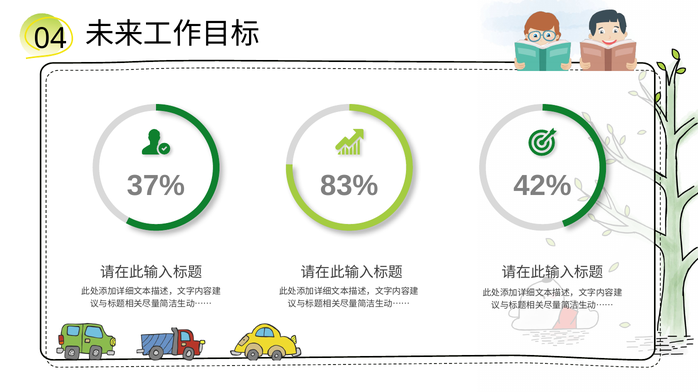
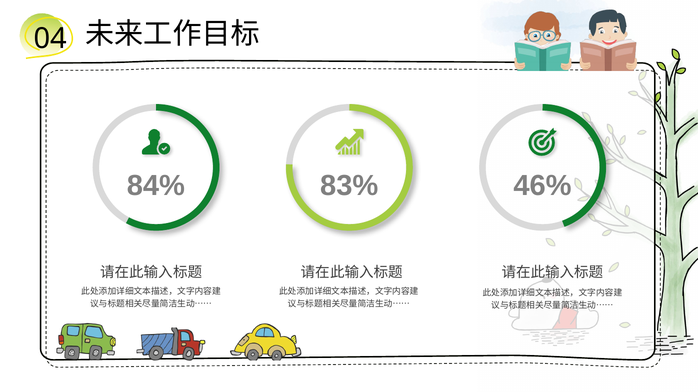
37%: 37% -> 84% (156, 186)
42%: 42% -> 46% (542, 186)
